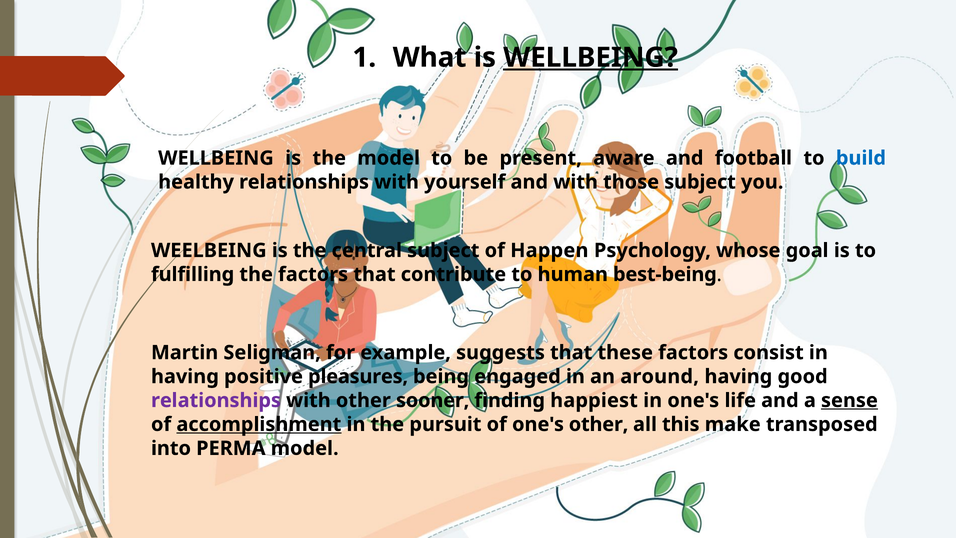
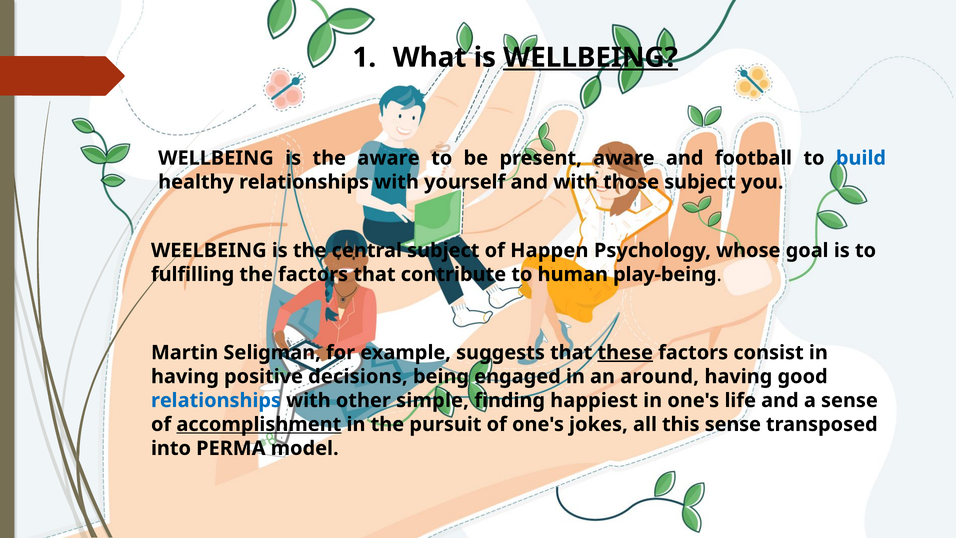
the model: model -> aware (388, 158)
best-being: best-being -> play-being (665, 274)
these underline: none -> present (625, 352)
pleasures: pleasures -> decisions (358, 376)
relationships colour: purple -> blue (216, 400)
sooner: sooner -> simple (432, 400)
sense underline: present -> none (849, 400)
one's other: other -> jokes (598, 424)
this make: make -> sense (733, 424)
